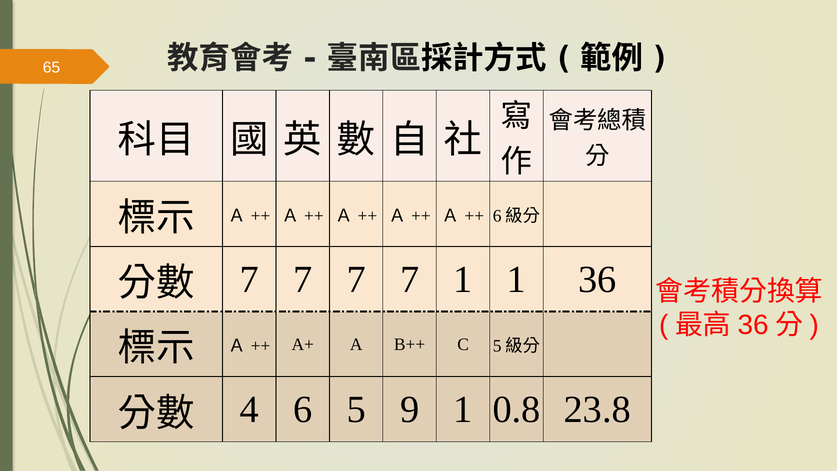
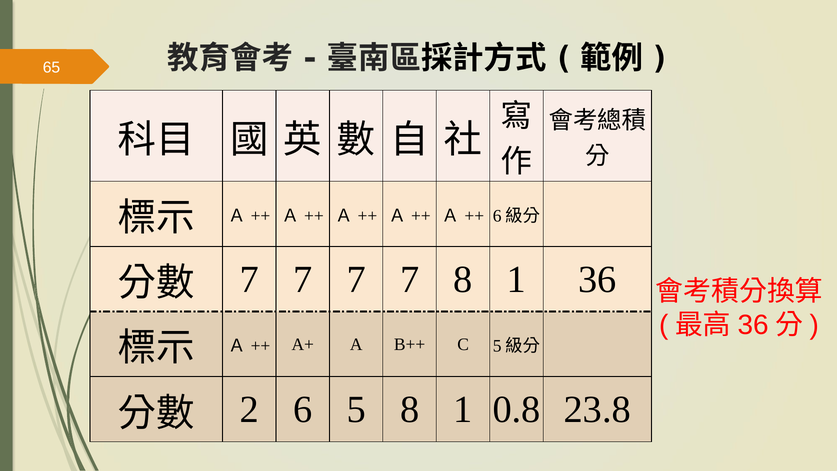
7 1: 1 -> 8 (463, 279)
4: 4 -> 2 (249, 409)
5 9: 9 -> 8 (410, 409)
